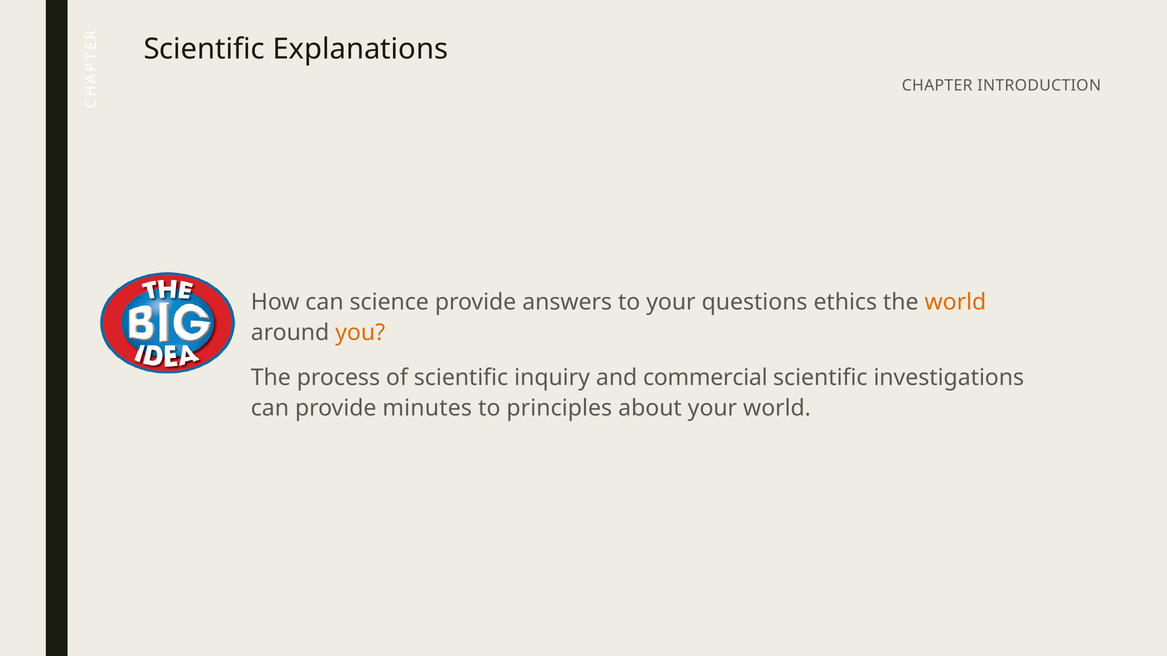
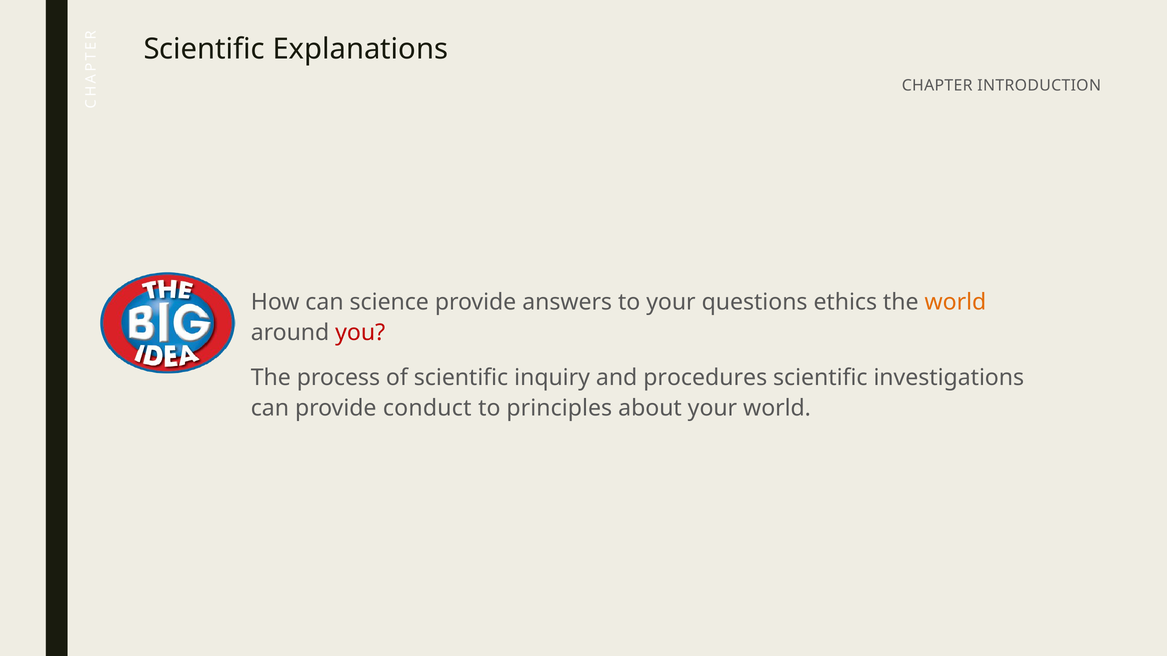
you colour: orange -> red (360, 333)
commercial: commercial -> procedures (705, 378)
minutes: minutes -> conduct (427, 408)
